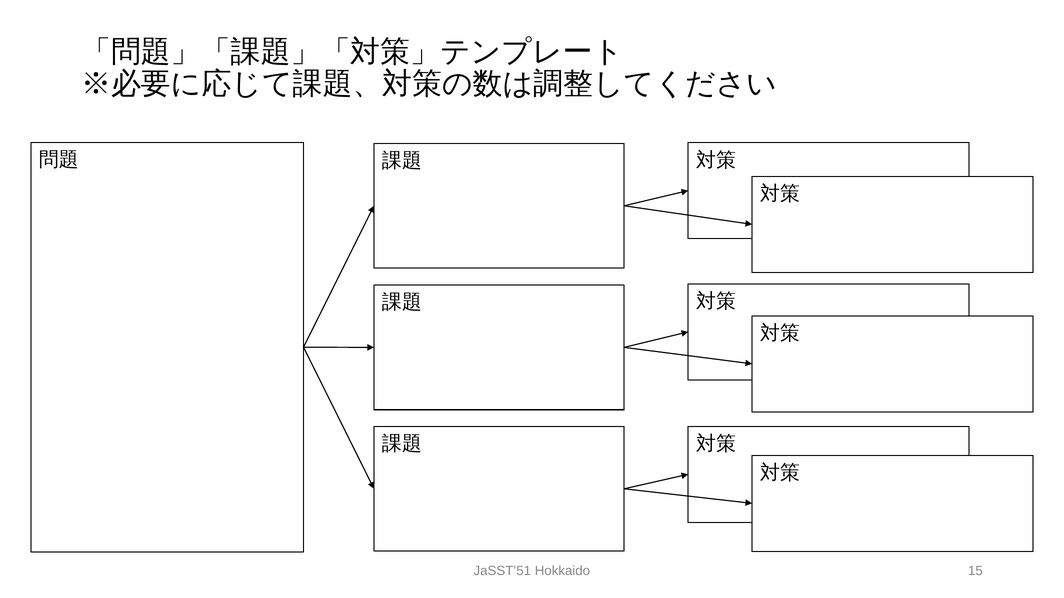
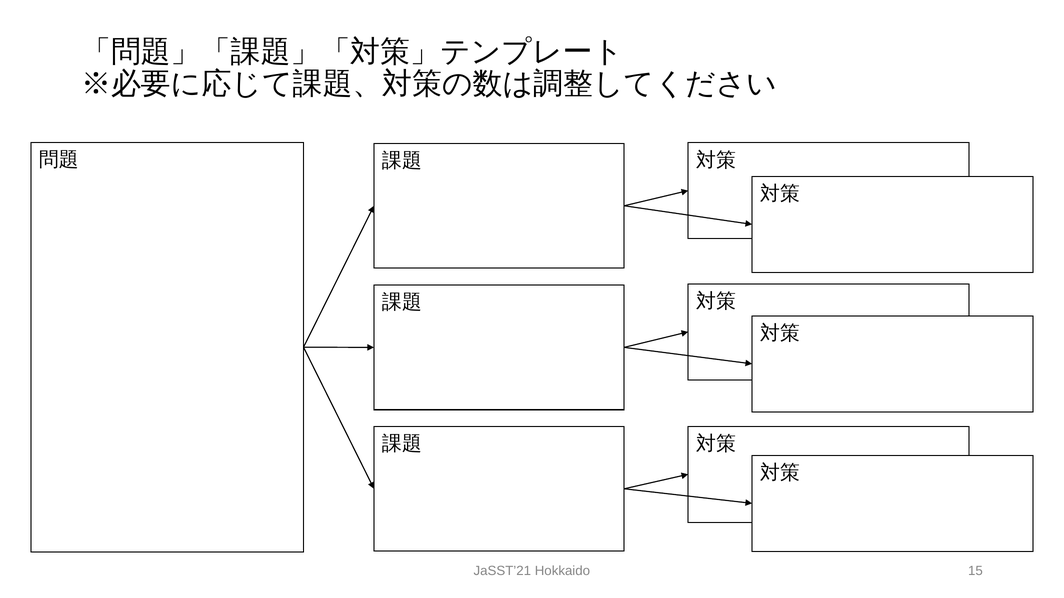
JaSST’51: JaSST’51 -> JaSST’21 (502, 572)
